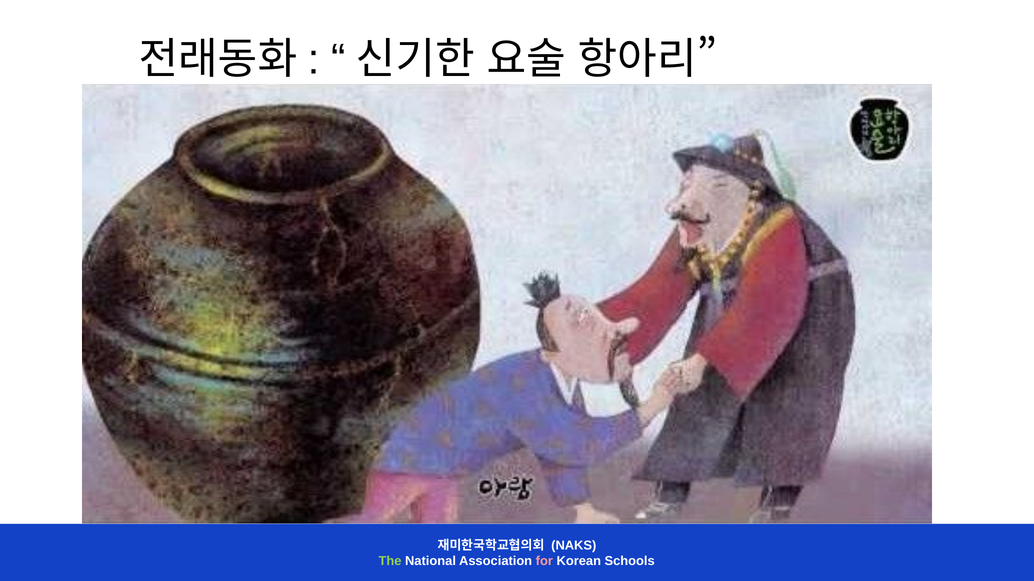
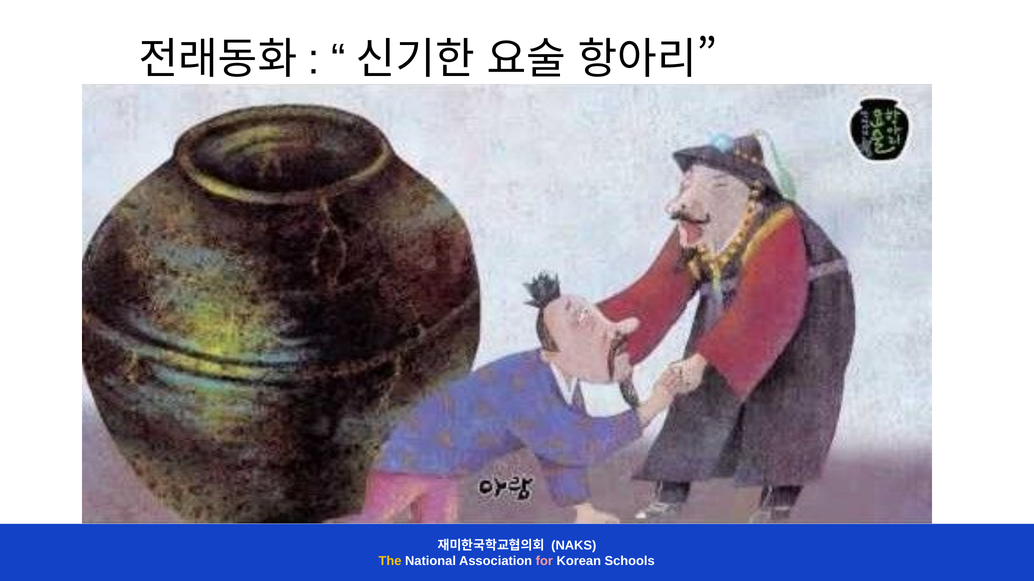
The colour: light green -> yellow (390, 562)
